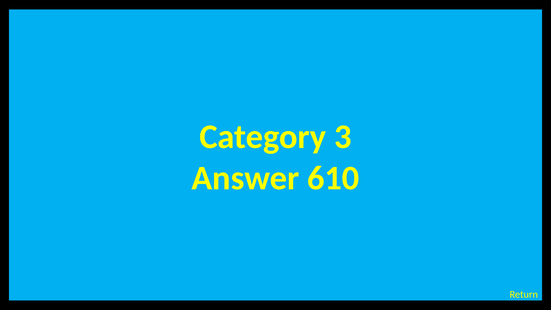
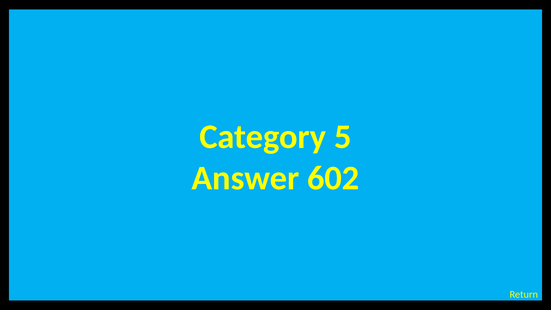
3: 3 -> 5 (343, 137)
610: 610 -> 602 (333, 178)
